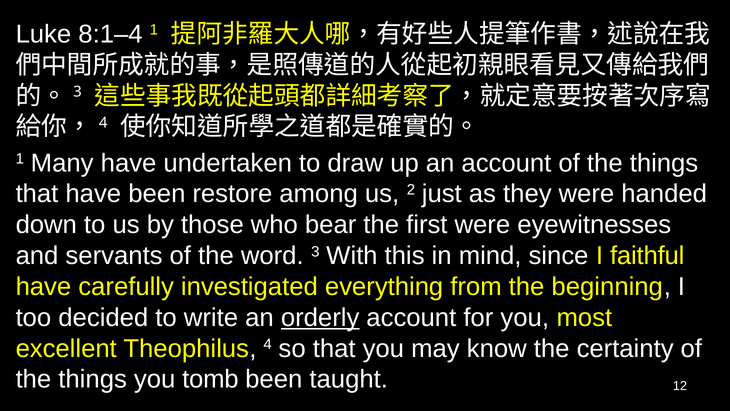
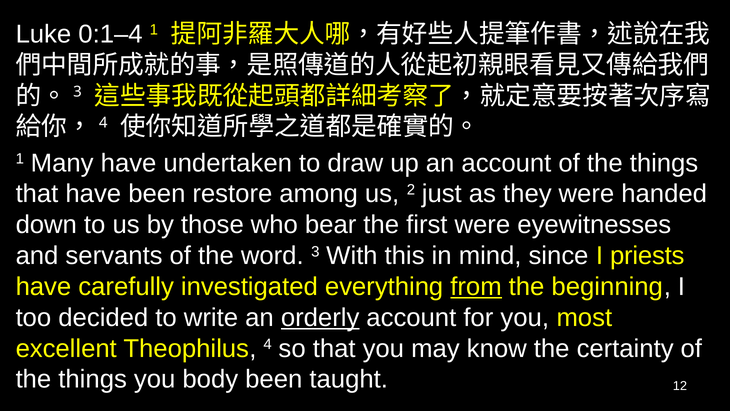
8:1–4: 8:1–4 -> 0:1–4 (111, 34)
faithful: faithful -> priests (647, 255)
from underline: none -> present (476, 286)
tomb: tomb -> body (210, 379)
